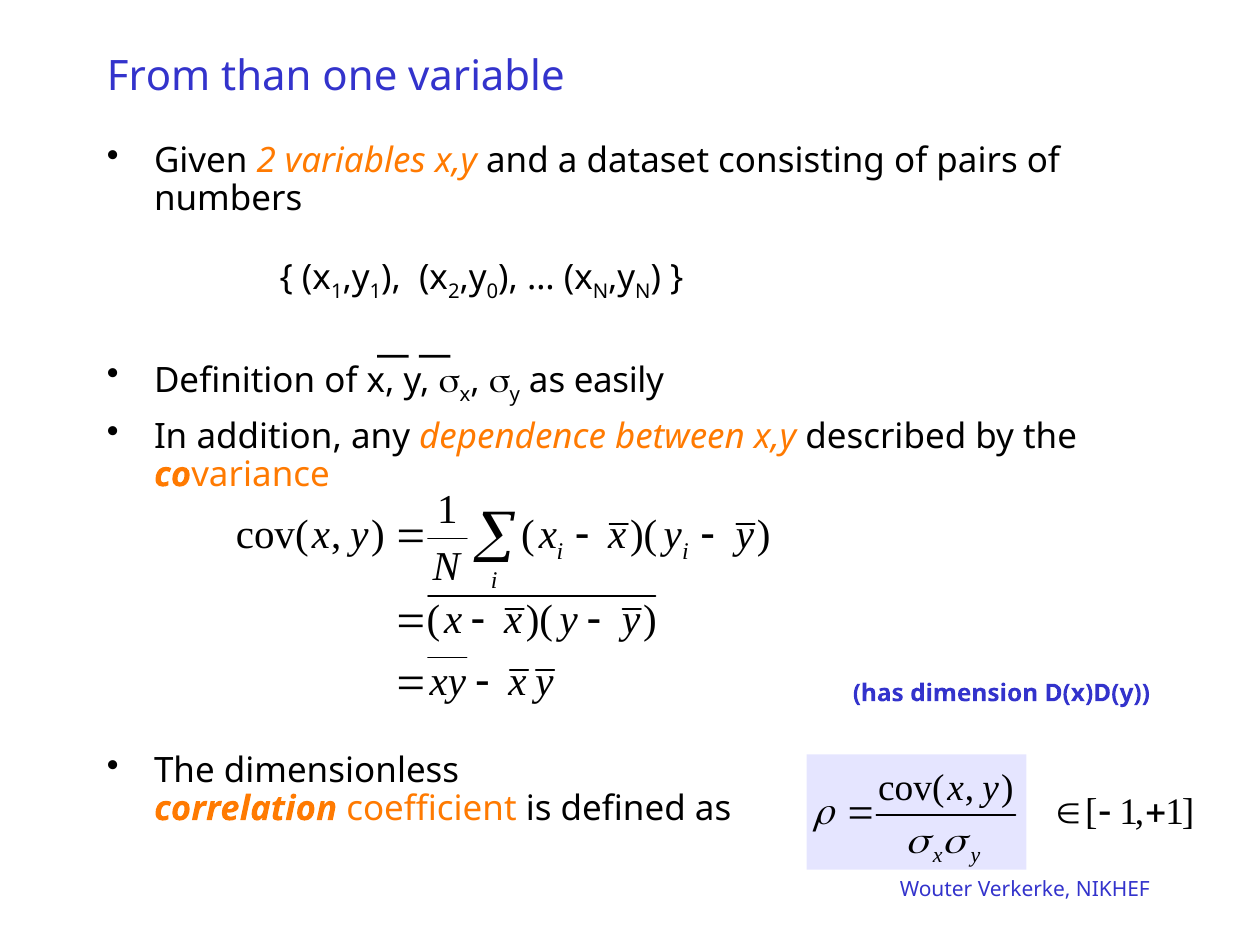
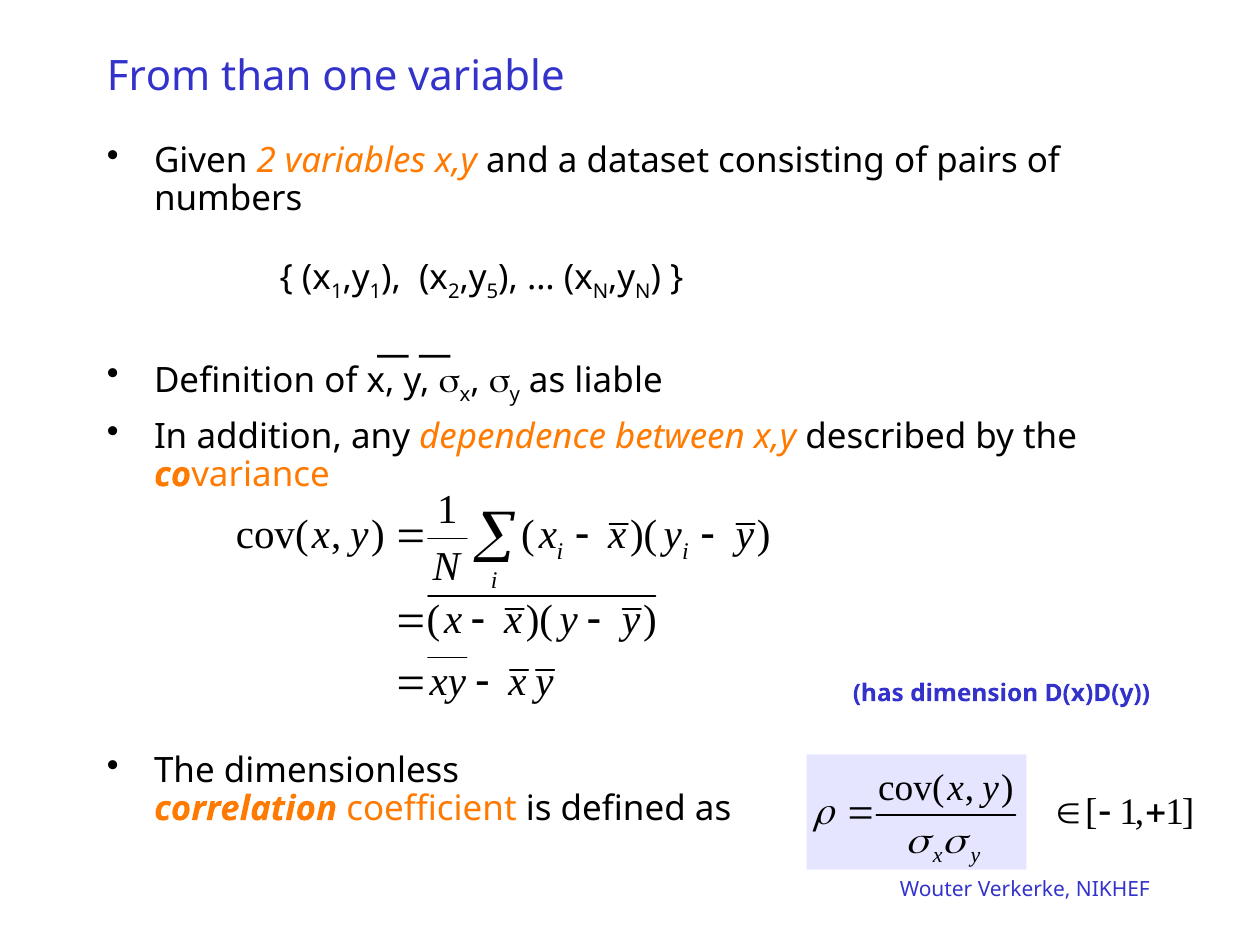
0: 0 -> 5 (492, 292)
easily: easily -> liable (619, 381)
